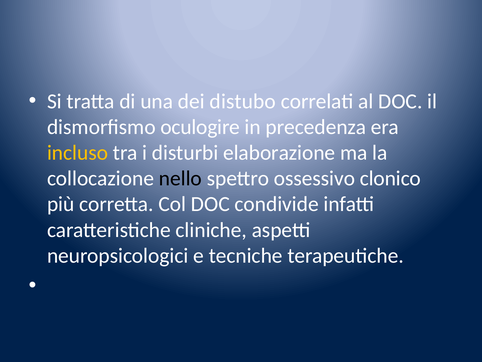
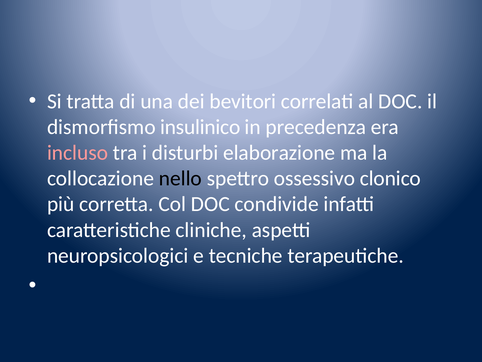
distubo: distubo -> bevitori (243, 101)
oculogire: oculogire -> insulinico (200, 127)
incluso colour: yellow -> pink (78, 153)
